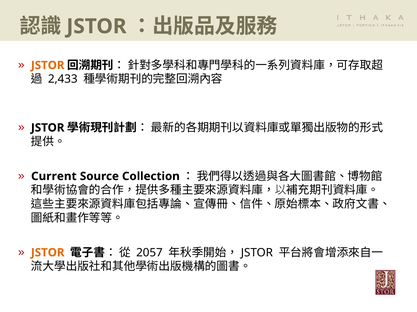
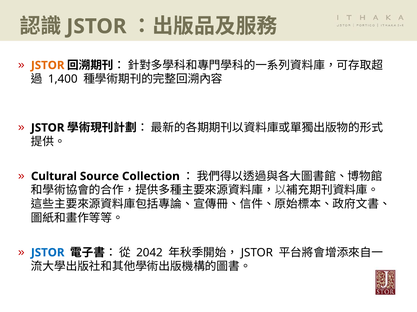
2,433: 2,433 -> 1,400 (63, 79)
Current: Current -> Cultural (54, 177)
JSTOR colour: orange -> blue (48, 253)
2057: 2057 -> 2042 (149, 253)
